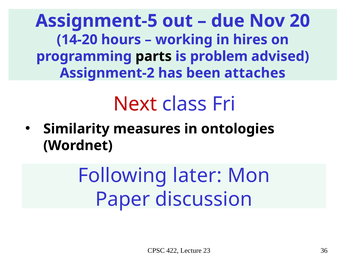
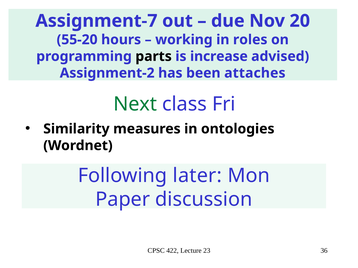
Assignment-5: Assignment-5 -> Assignment-7 (96, 21)
14-20: 14-20 -> 55-20 (77, 40)
hires: hires -> roles (250, 40)
problem: problem -> increase (219, 56)
Next colour: red -> green (135, 104)
